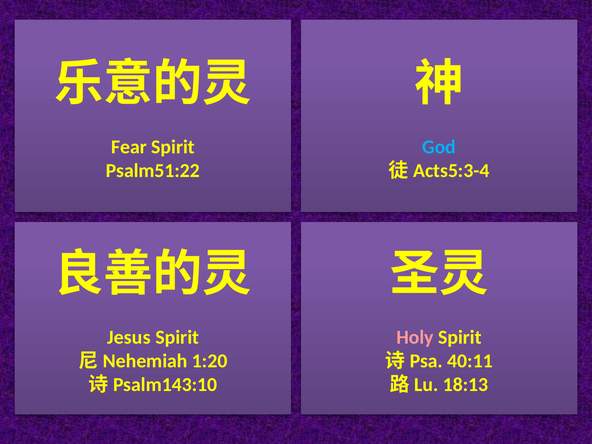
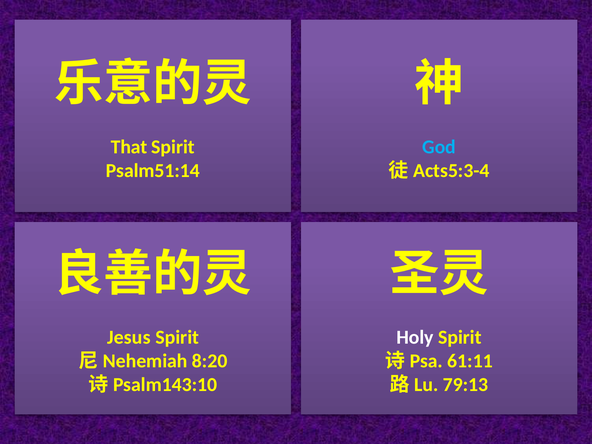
Fear: Fear -> That (129, 147)
Psalm51:22: Psalm51:22 -> Psalm51:14 (153, 171)
Holy colour: pink -> white (415, 337)
1:20: 1:20 -> 8:20 (210, 361)
40:11: 40:11 -> 61:11 (470, 361)
18:13: 18:13 -> 79:13 (466, 385)
